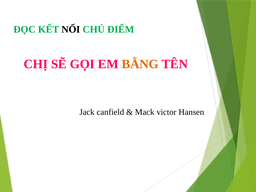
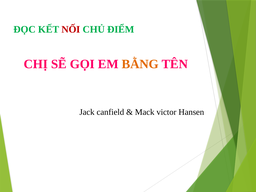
NỐI colour: black -> red (71, 29)
